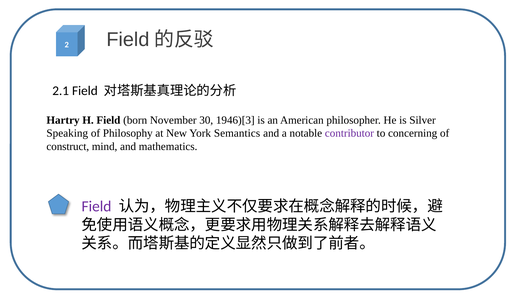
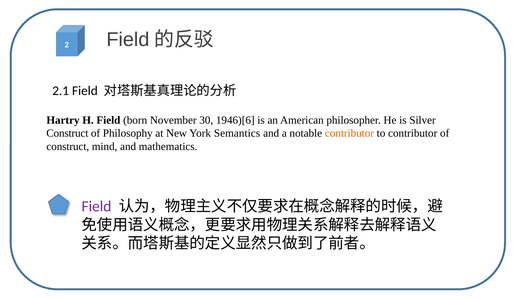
1946)[3: 1946)[3 -> 1946)[6 (235, 120)
Speaking: Speaking -> Construct (67, 133)
contributor colour: purple -> orange (349, 133)
to concerning: concerning -> contributor (413, 133)
